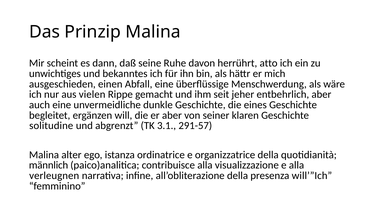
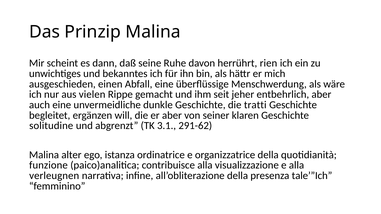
atto: atto -> rien (268, 63)
eines: eines -> tratti (255, 105)
291-57: 291-57 -> 291-62 (195, 126)
männlich: männlich -> funzione (48, 165)
will’”Ich: will’”Ich -> tale’”Ich (312, 176)
